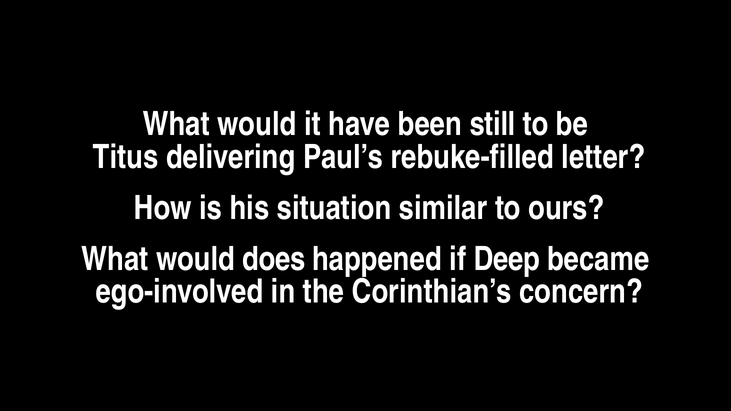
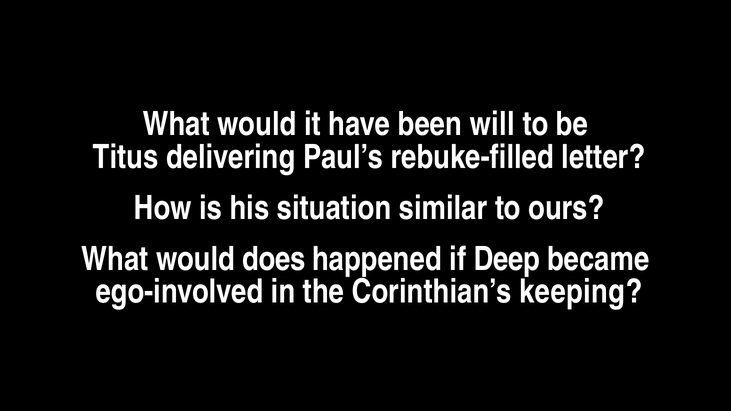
still: still -> will (492, 124)
concern: concern -> keeping (581, 292)
